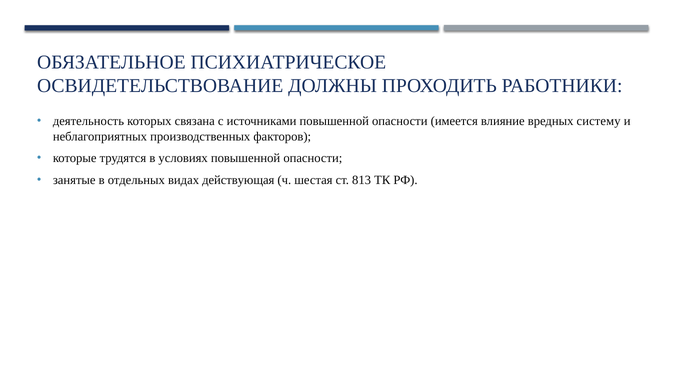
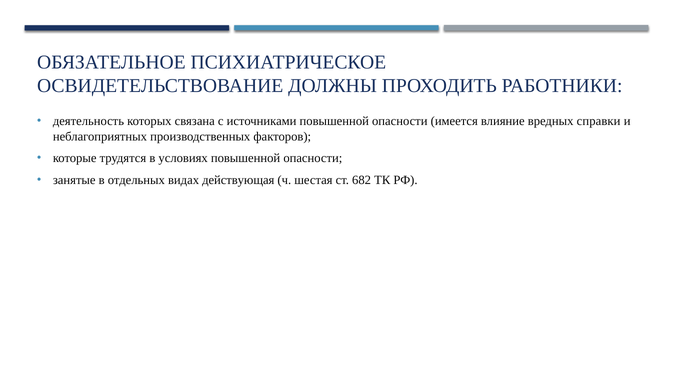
систему: систему -> справки (599, 121)
813: 813 -> 682 (362, 180)
